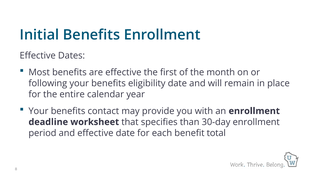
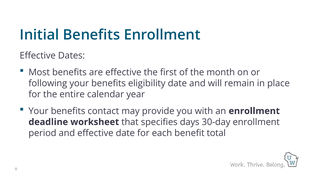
than: than -> days (190, 122)
